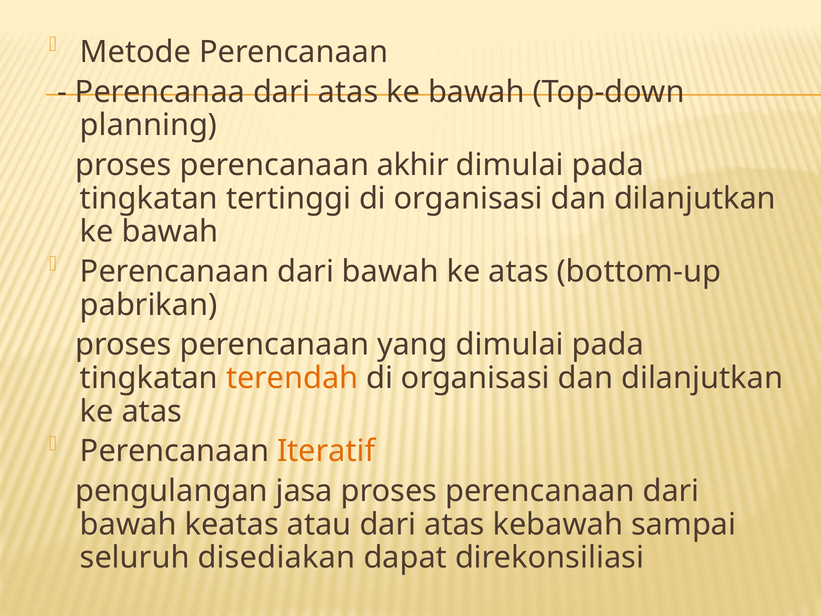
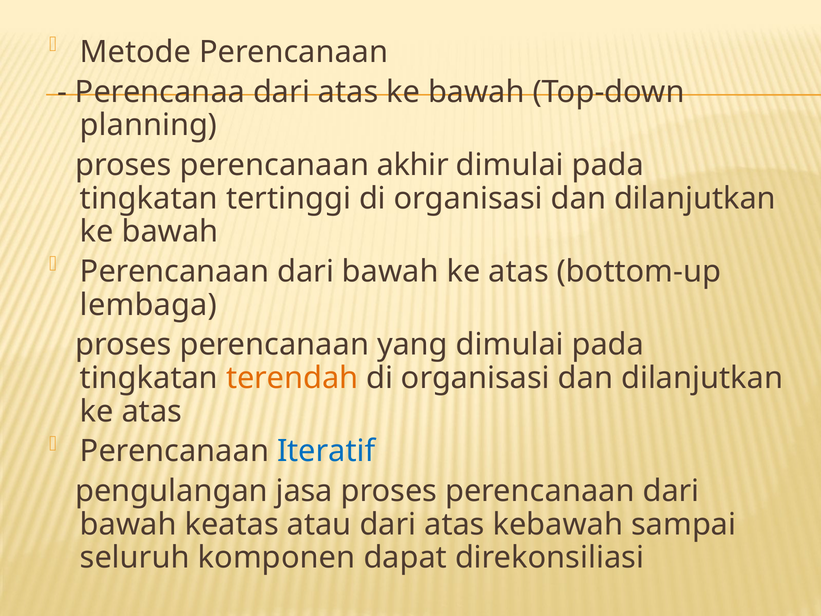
pabrikan: pabrikan -> lembaga (148, 305)
Iteratif colour: orange -> blue (326, 451)
disediakan: disediakan -> komponen (277, 558)
